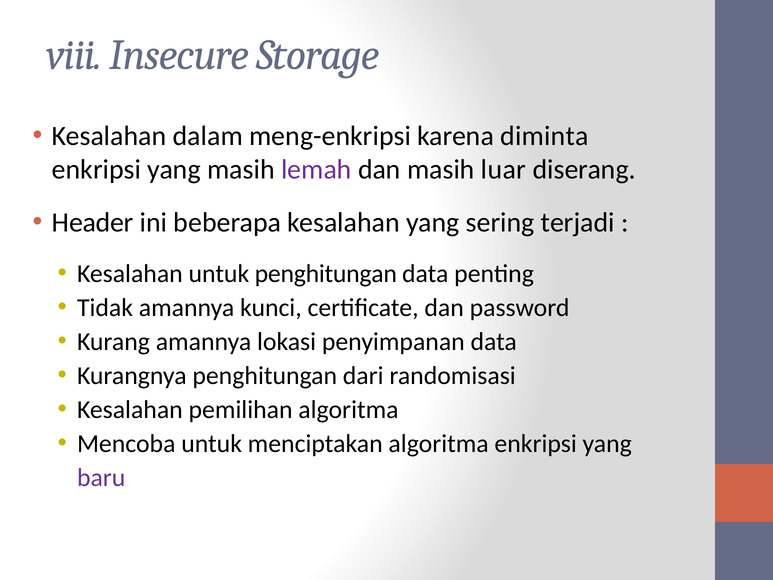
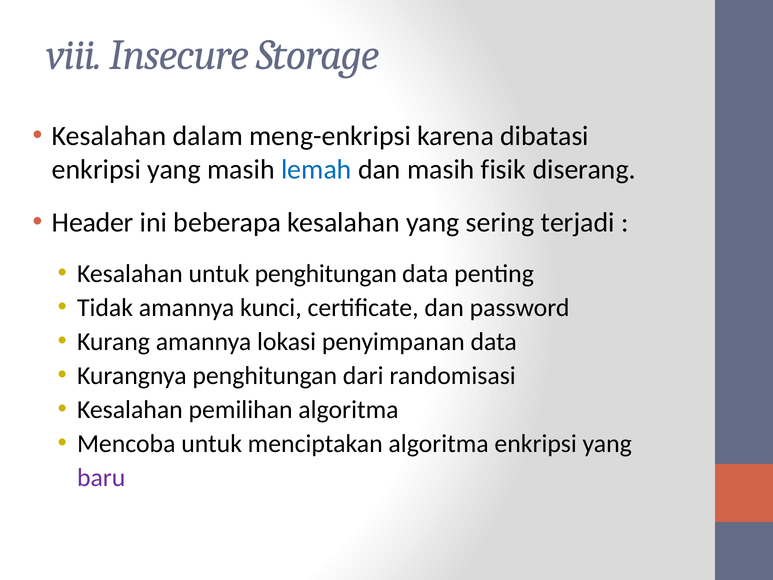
diminta: diminta -> dibatasi (545, 136)
lemah colour: purple -> blue (316, 169)
luar: luar -> fisik (504, 169)
